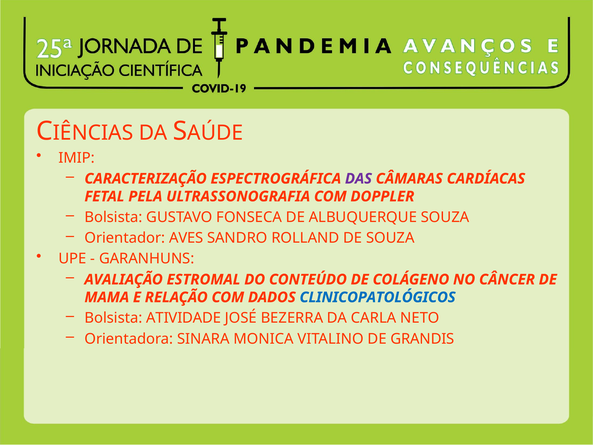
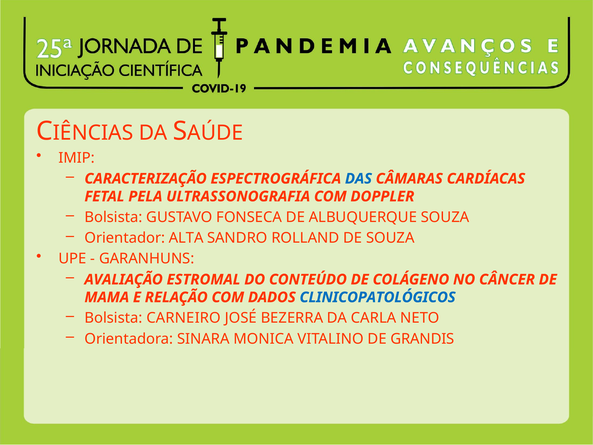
DAS colour: purple -> blue (358, 179)
AVES: AVES -> ALTA (186, 238)
ATIVIDADE: ATIVIDADE -> CARNEIRO (184, 318)
